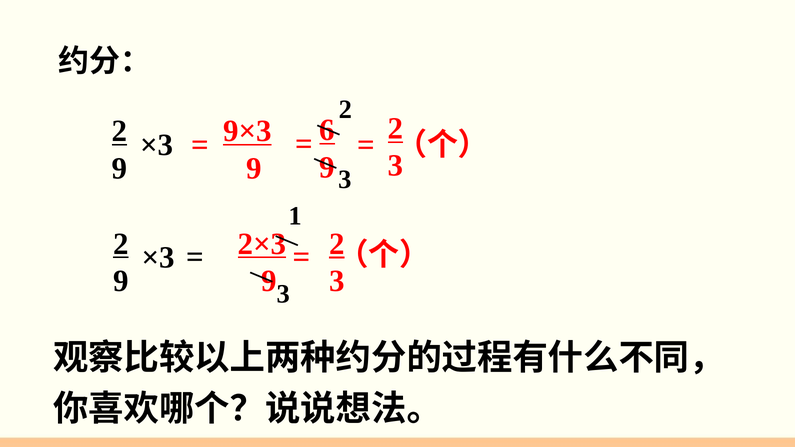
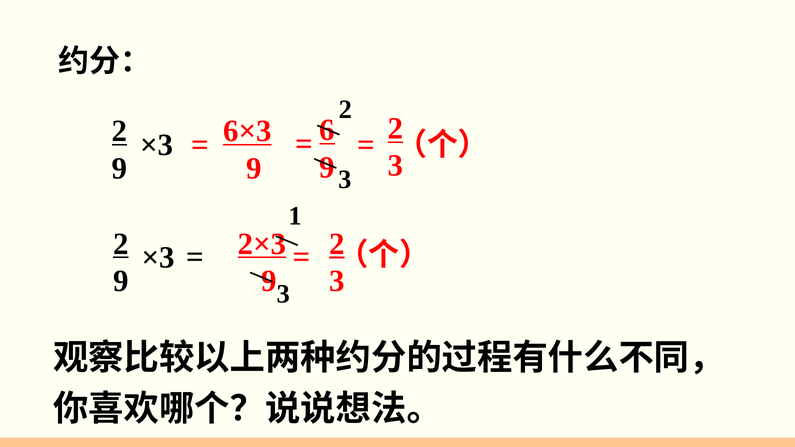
9×3: 9×3 -> 6×3 (247, 131)
